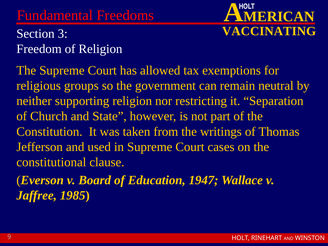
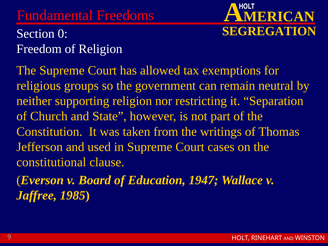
VACCINATING: VACCINATING -> SEGREGATION (269, 31)
3: 3 -> 0 (63, 34)
